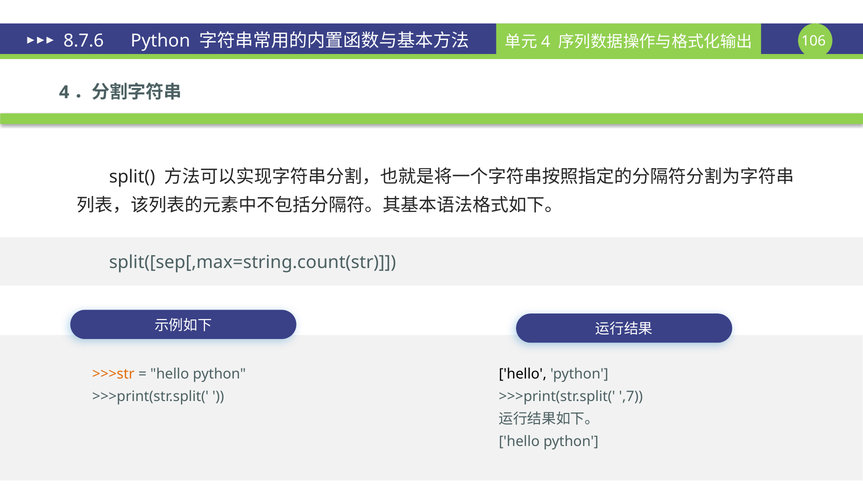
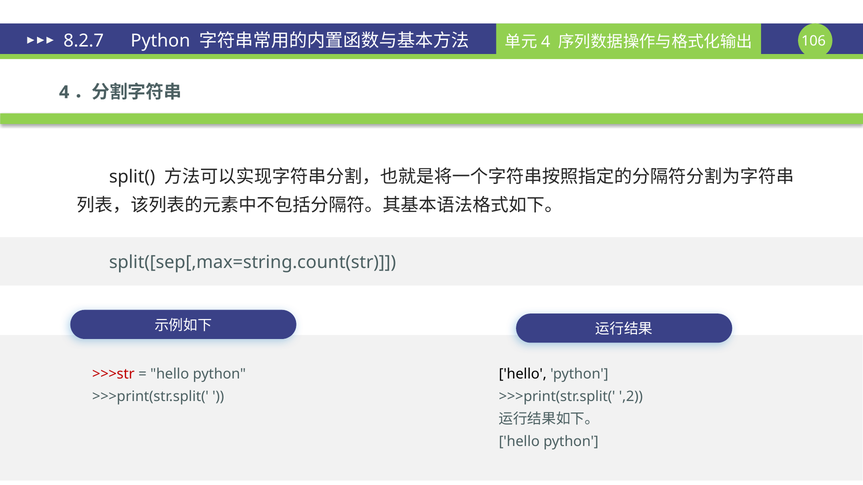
8.7.6: 8.7.6 -> 8.2.7 (84, 41)
>>>str colour: orange -> red (113, 374)
,7: ,7 -> ,2 (631, 397)
